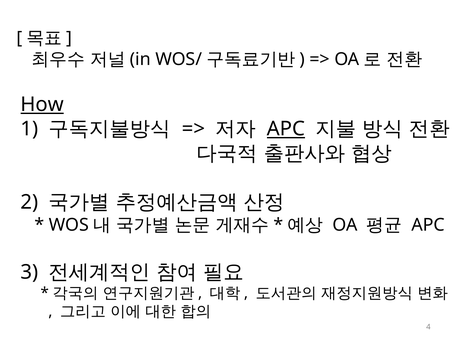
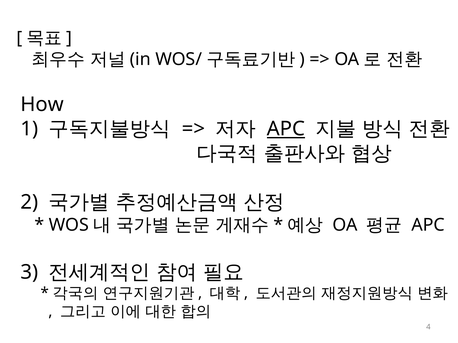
How underline: present -> none (42, 105)
